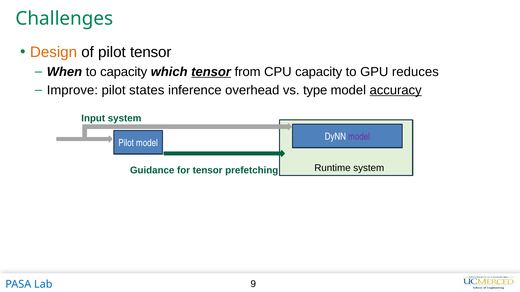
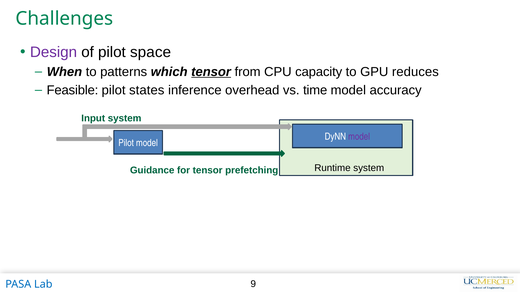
Design colour: orange -> purple (54, 52)
pilot tensor: tensor -> space (151, 52)
to capacity: capacity -> patterns (124, 72)
Improve: Improve -> Feasible (72, 90)
type: type -> time (315, 90)
accuracy underline: present -> none (396, 90)
